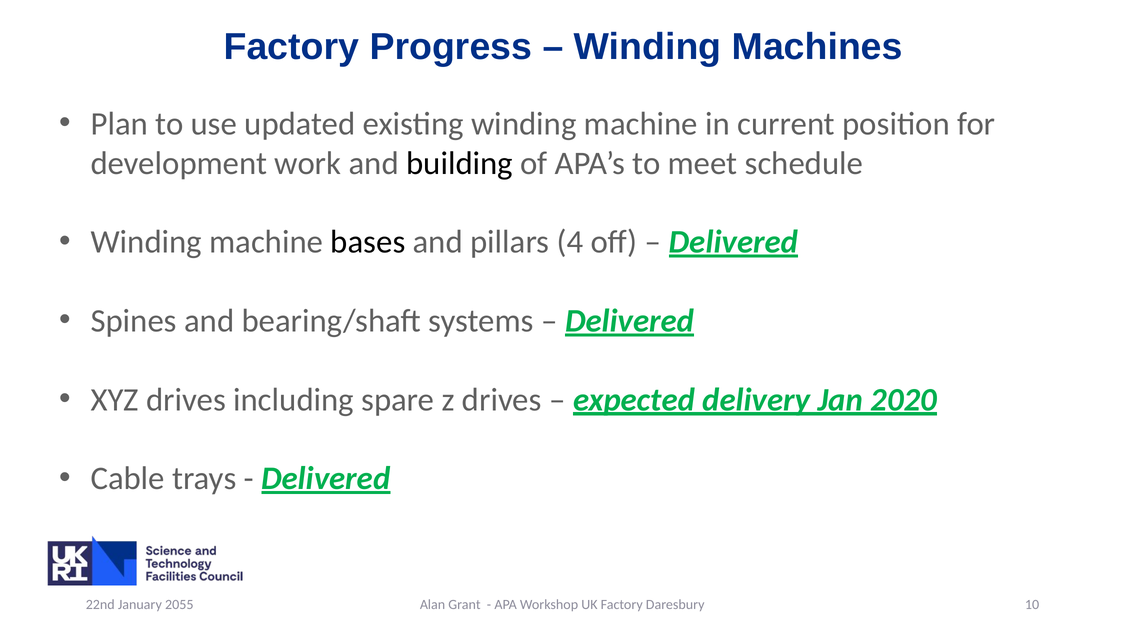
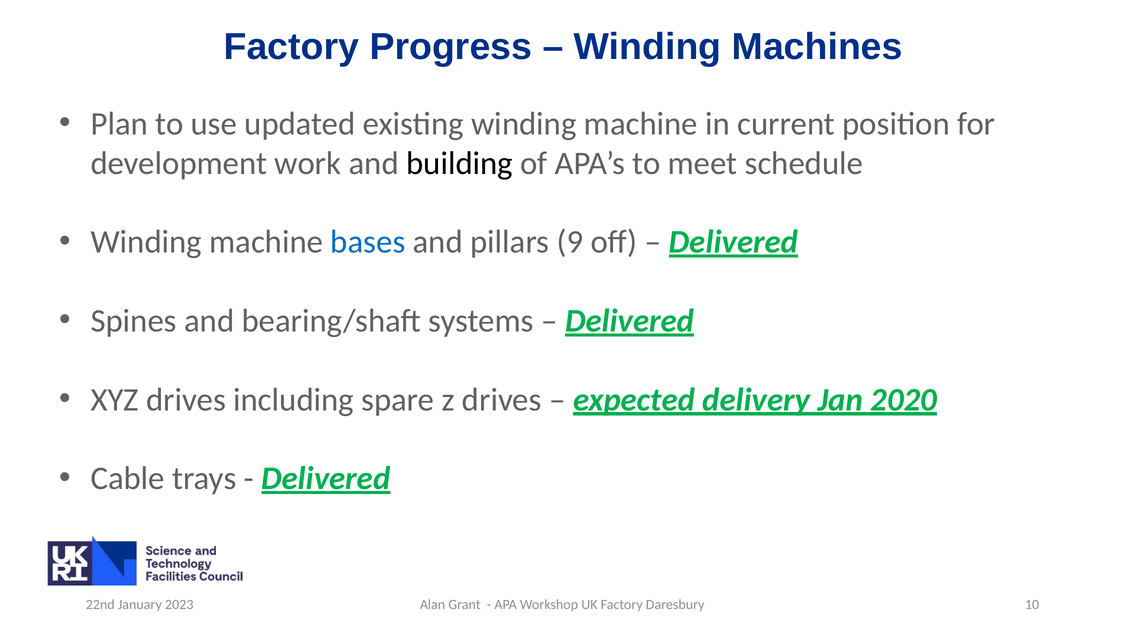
bases colour: black -> blue (368, 242)
4: 4 -> 9 (570, 242)
2055: 2055 -> 2023 (179, 604)
